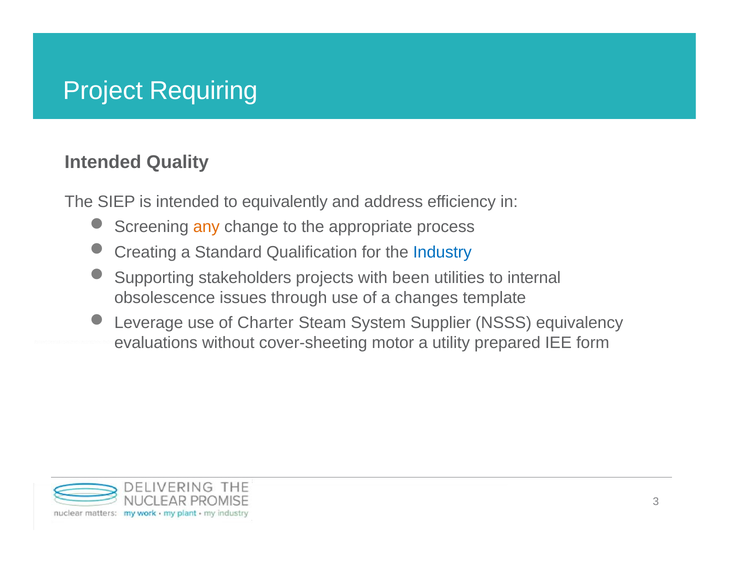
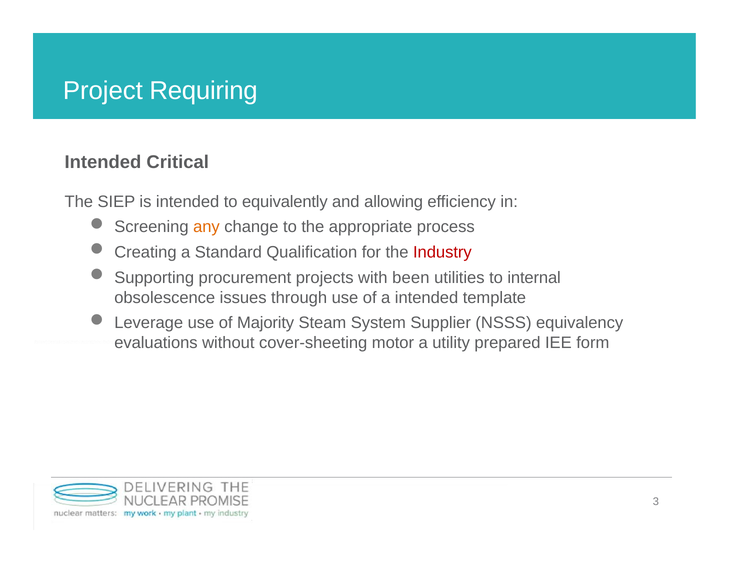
Quality: Quality -> Critical (178, 162)
address: address -> allowing (394, 202)
Industry colour: blue -> red (442, 252)
stakeholders: stakeholders -> procurement (245, 278)
a changes: changes -> intended (427, 298)
Charter: Charter -> Majority (266, 323)
